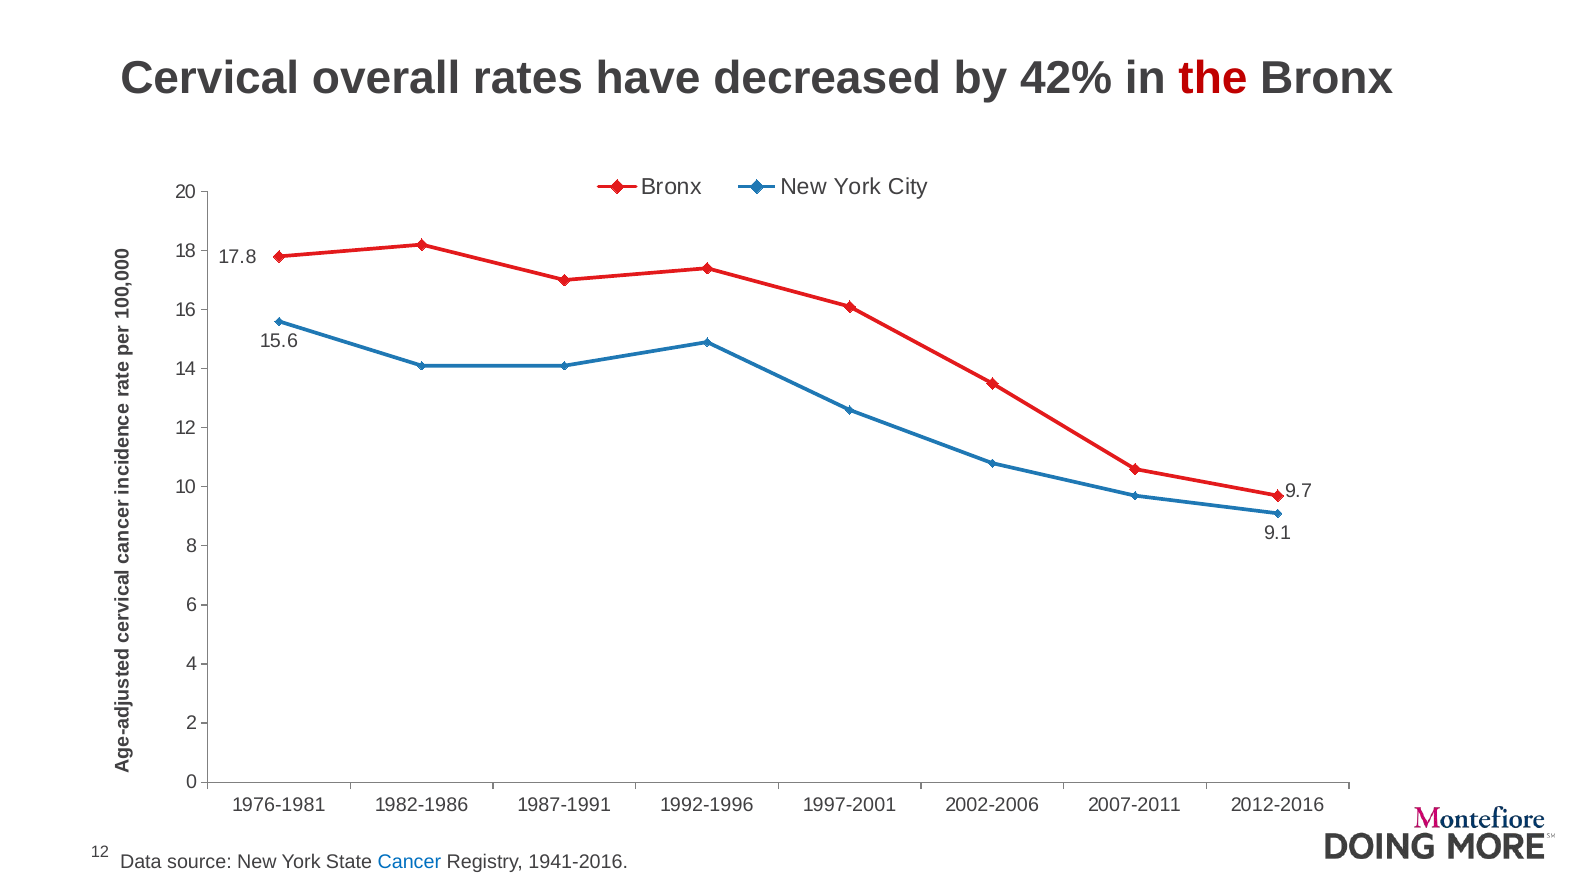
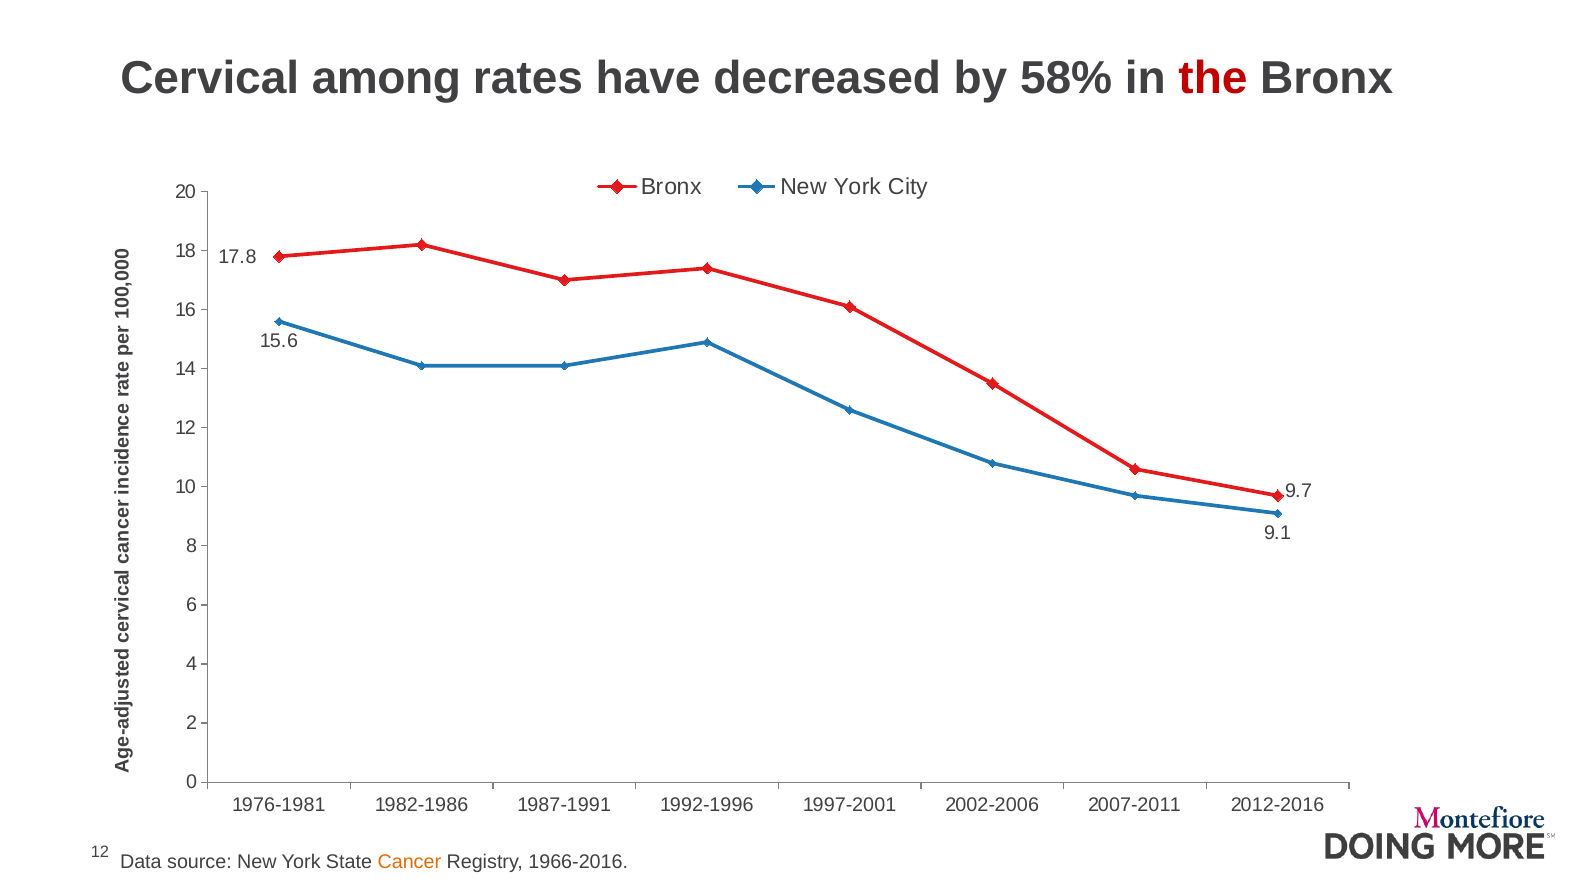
overall: overall -> among (386, 78)
42%: 42% -> 58% (1066, 78)
Cancer colour: blue -> orange (409, 862)
1941-2016: 1941-2016 -> 1966-2016 (578, 862)
